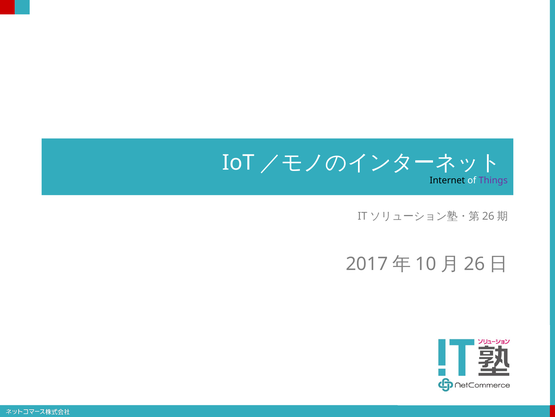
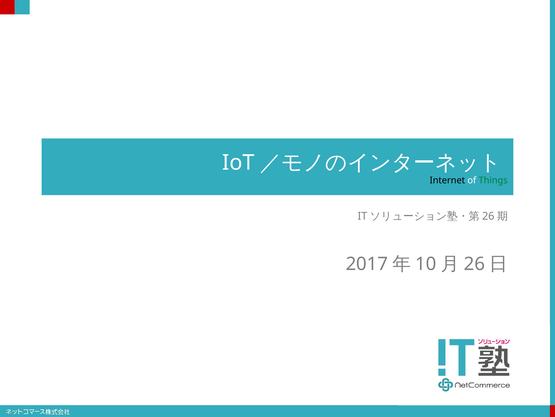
Things colour: purple -> green (493, 180)
